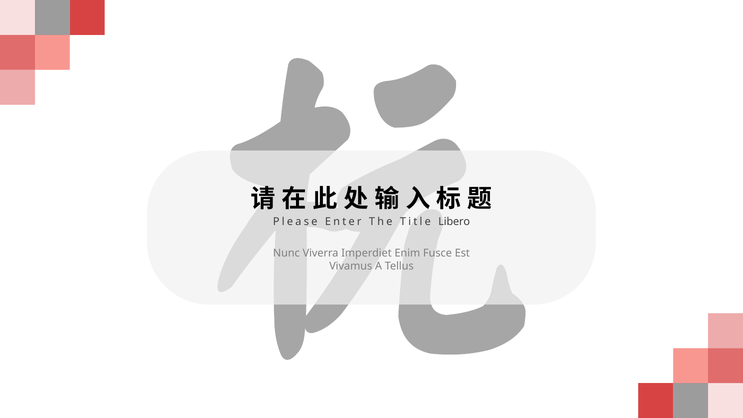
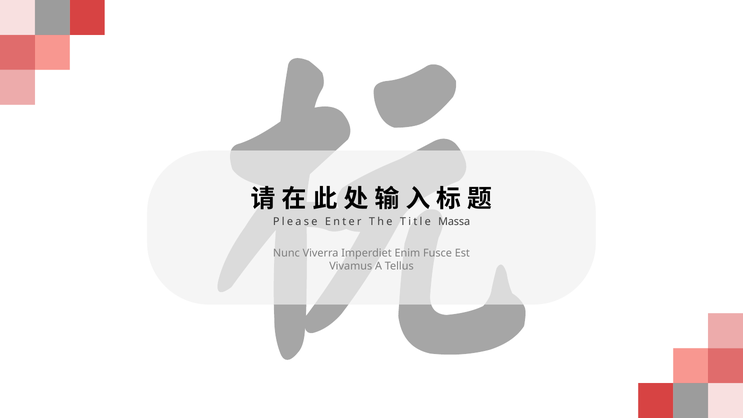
Libero: Libero -> Massa (454, 221)
